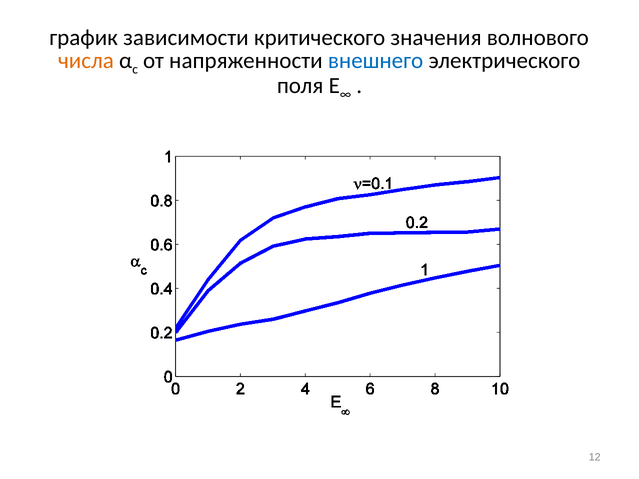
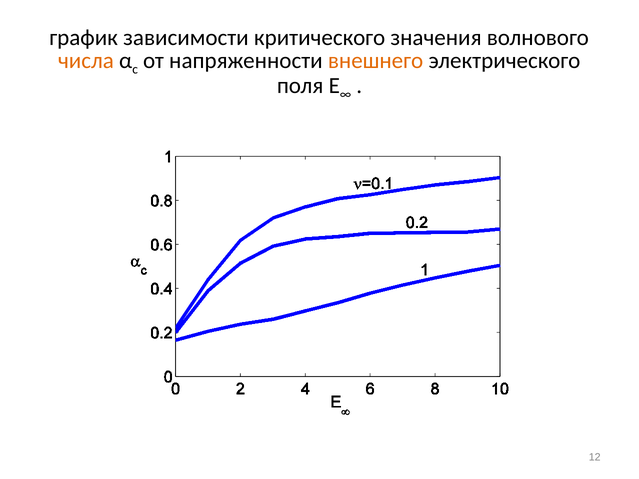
внешнего colour: blue -> orange (376, 60)
